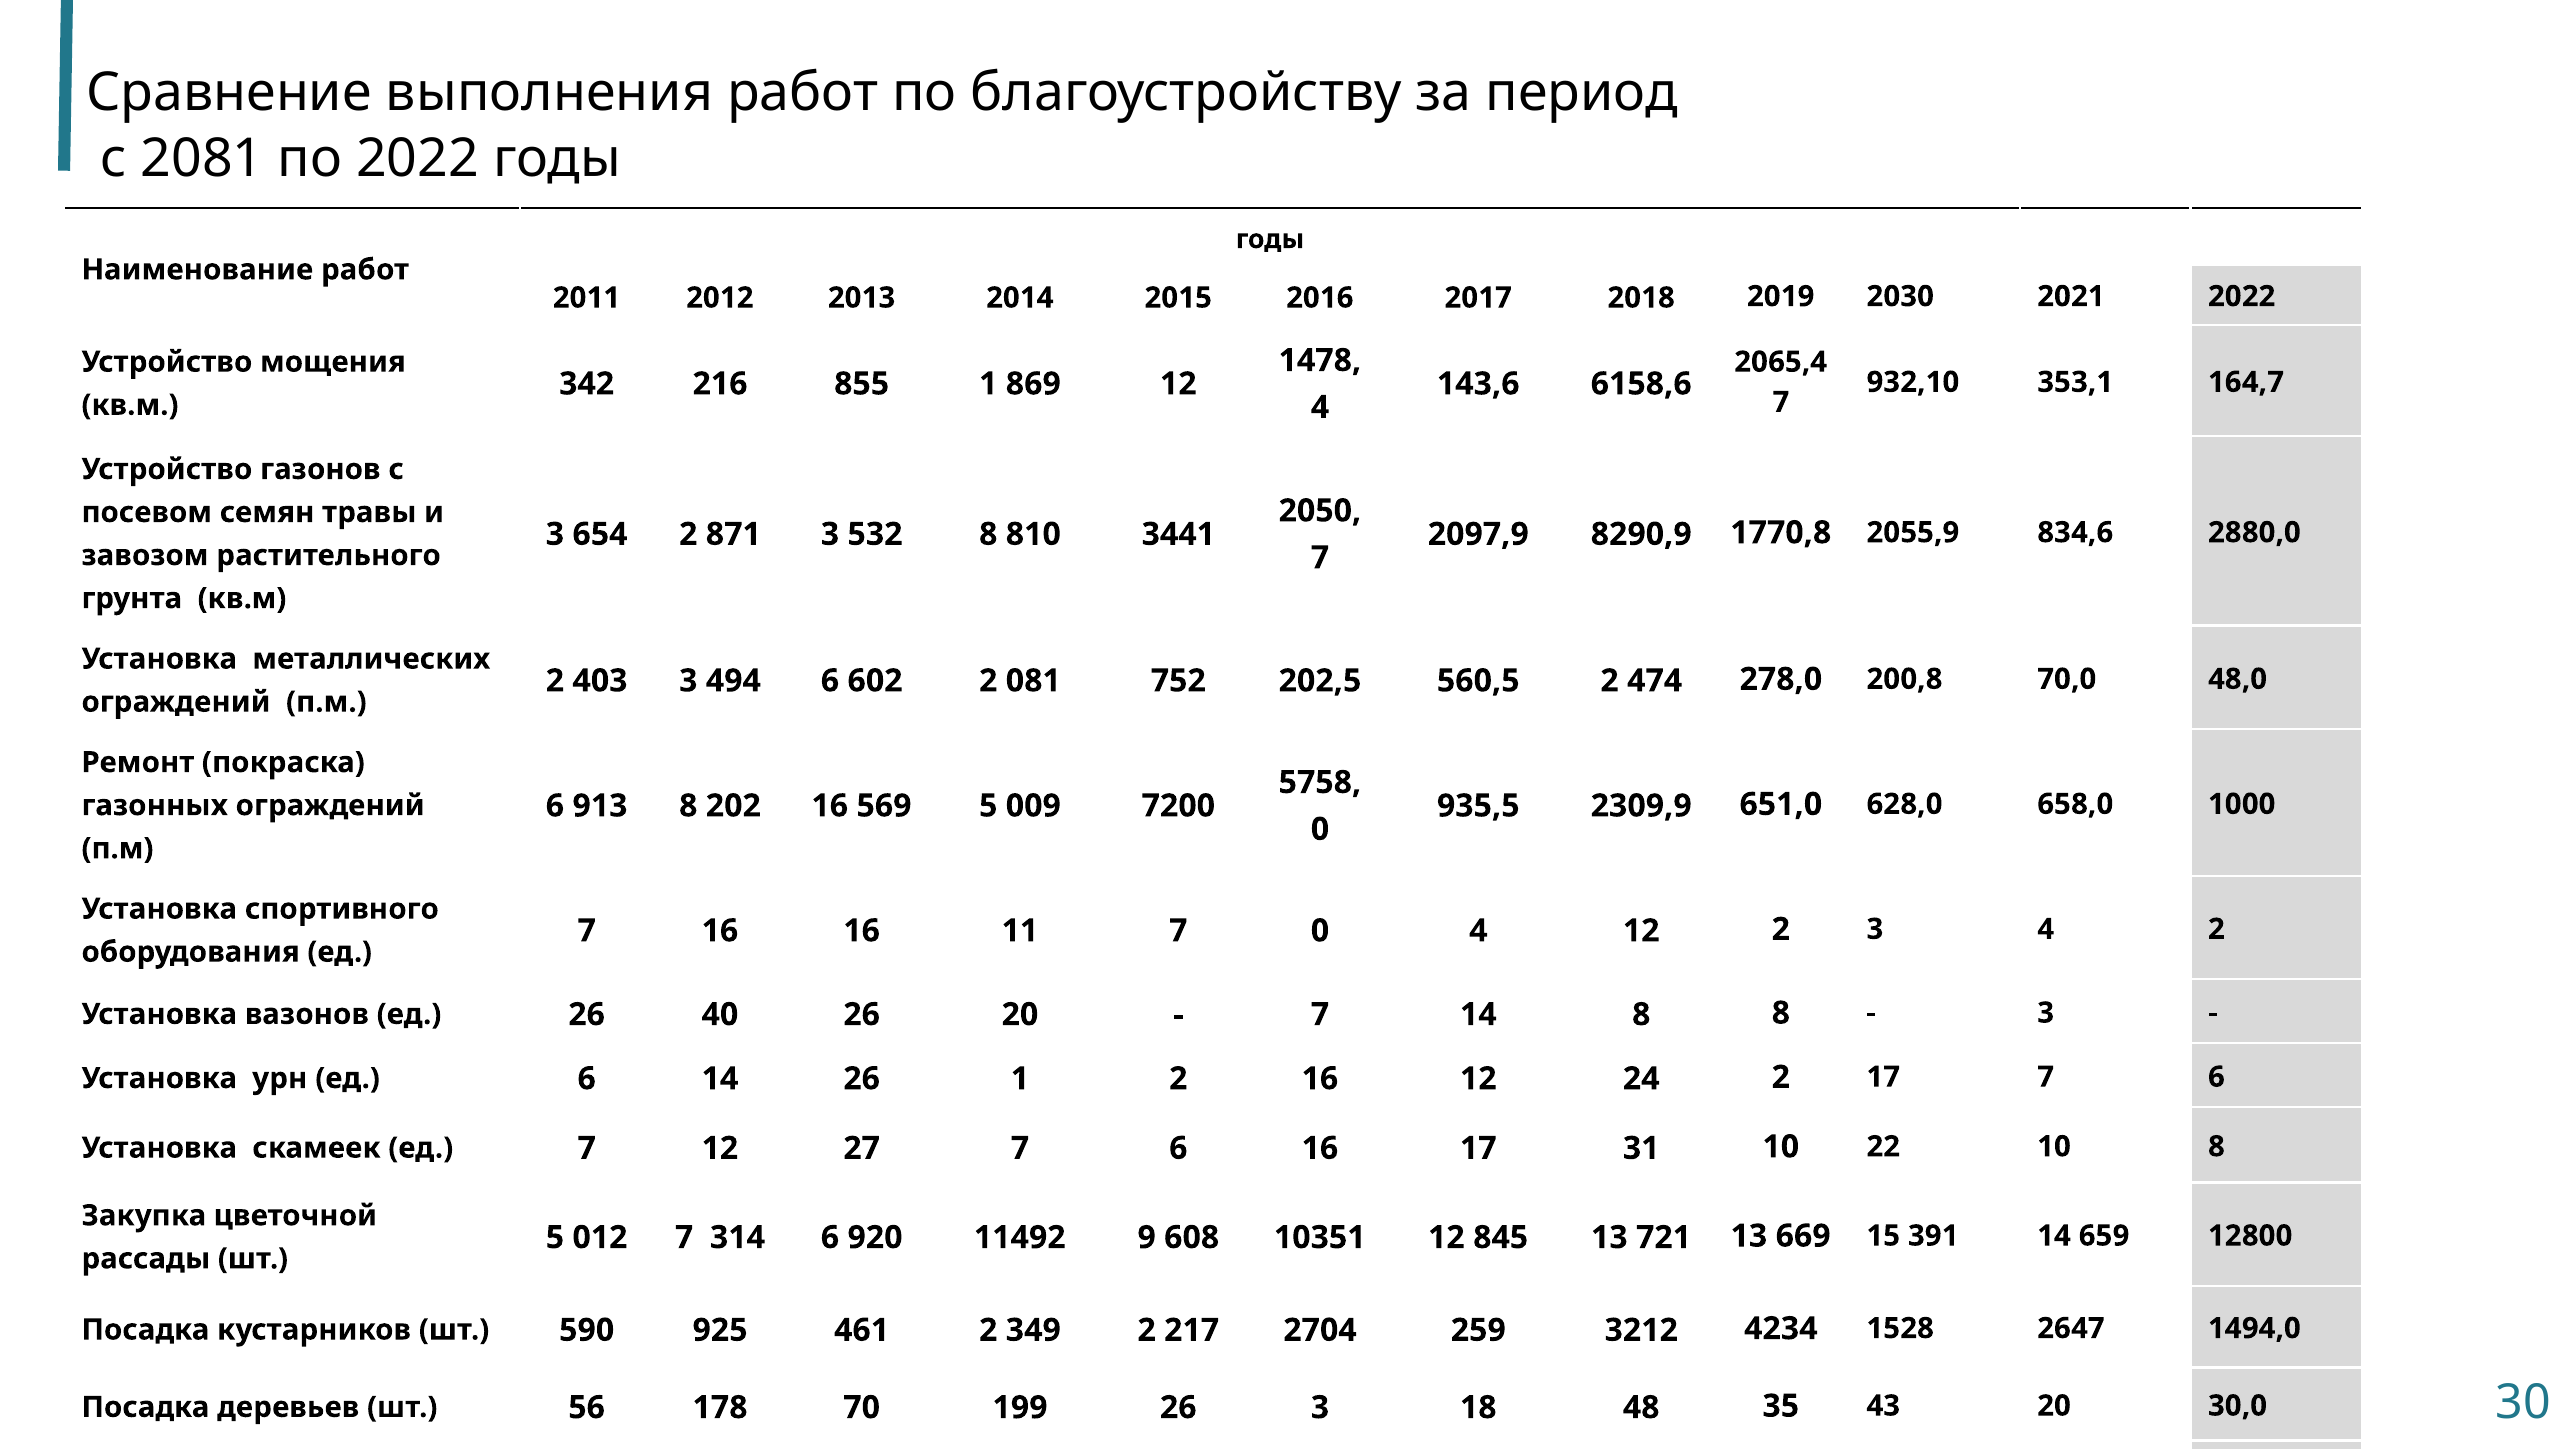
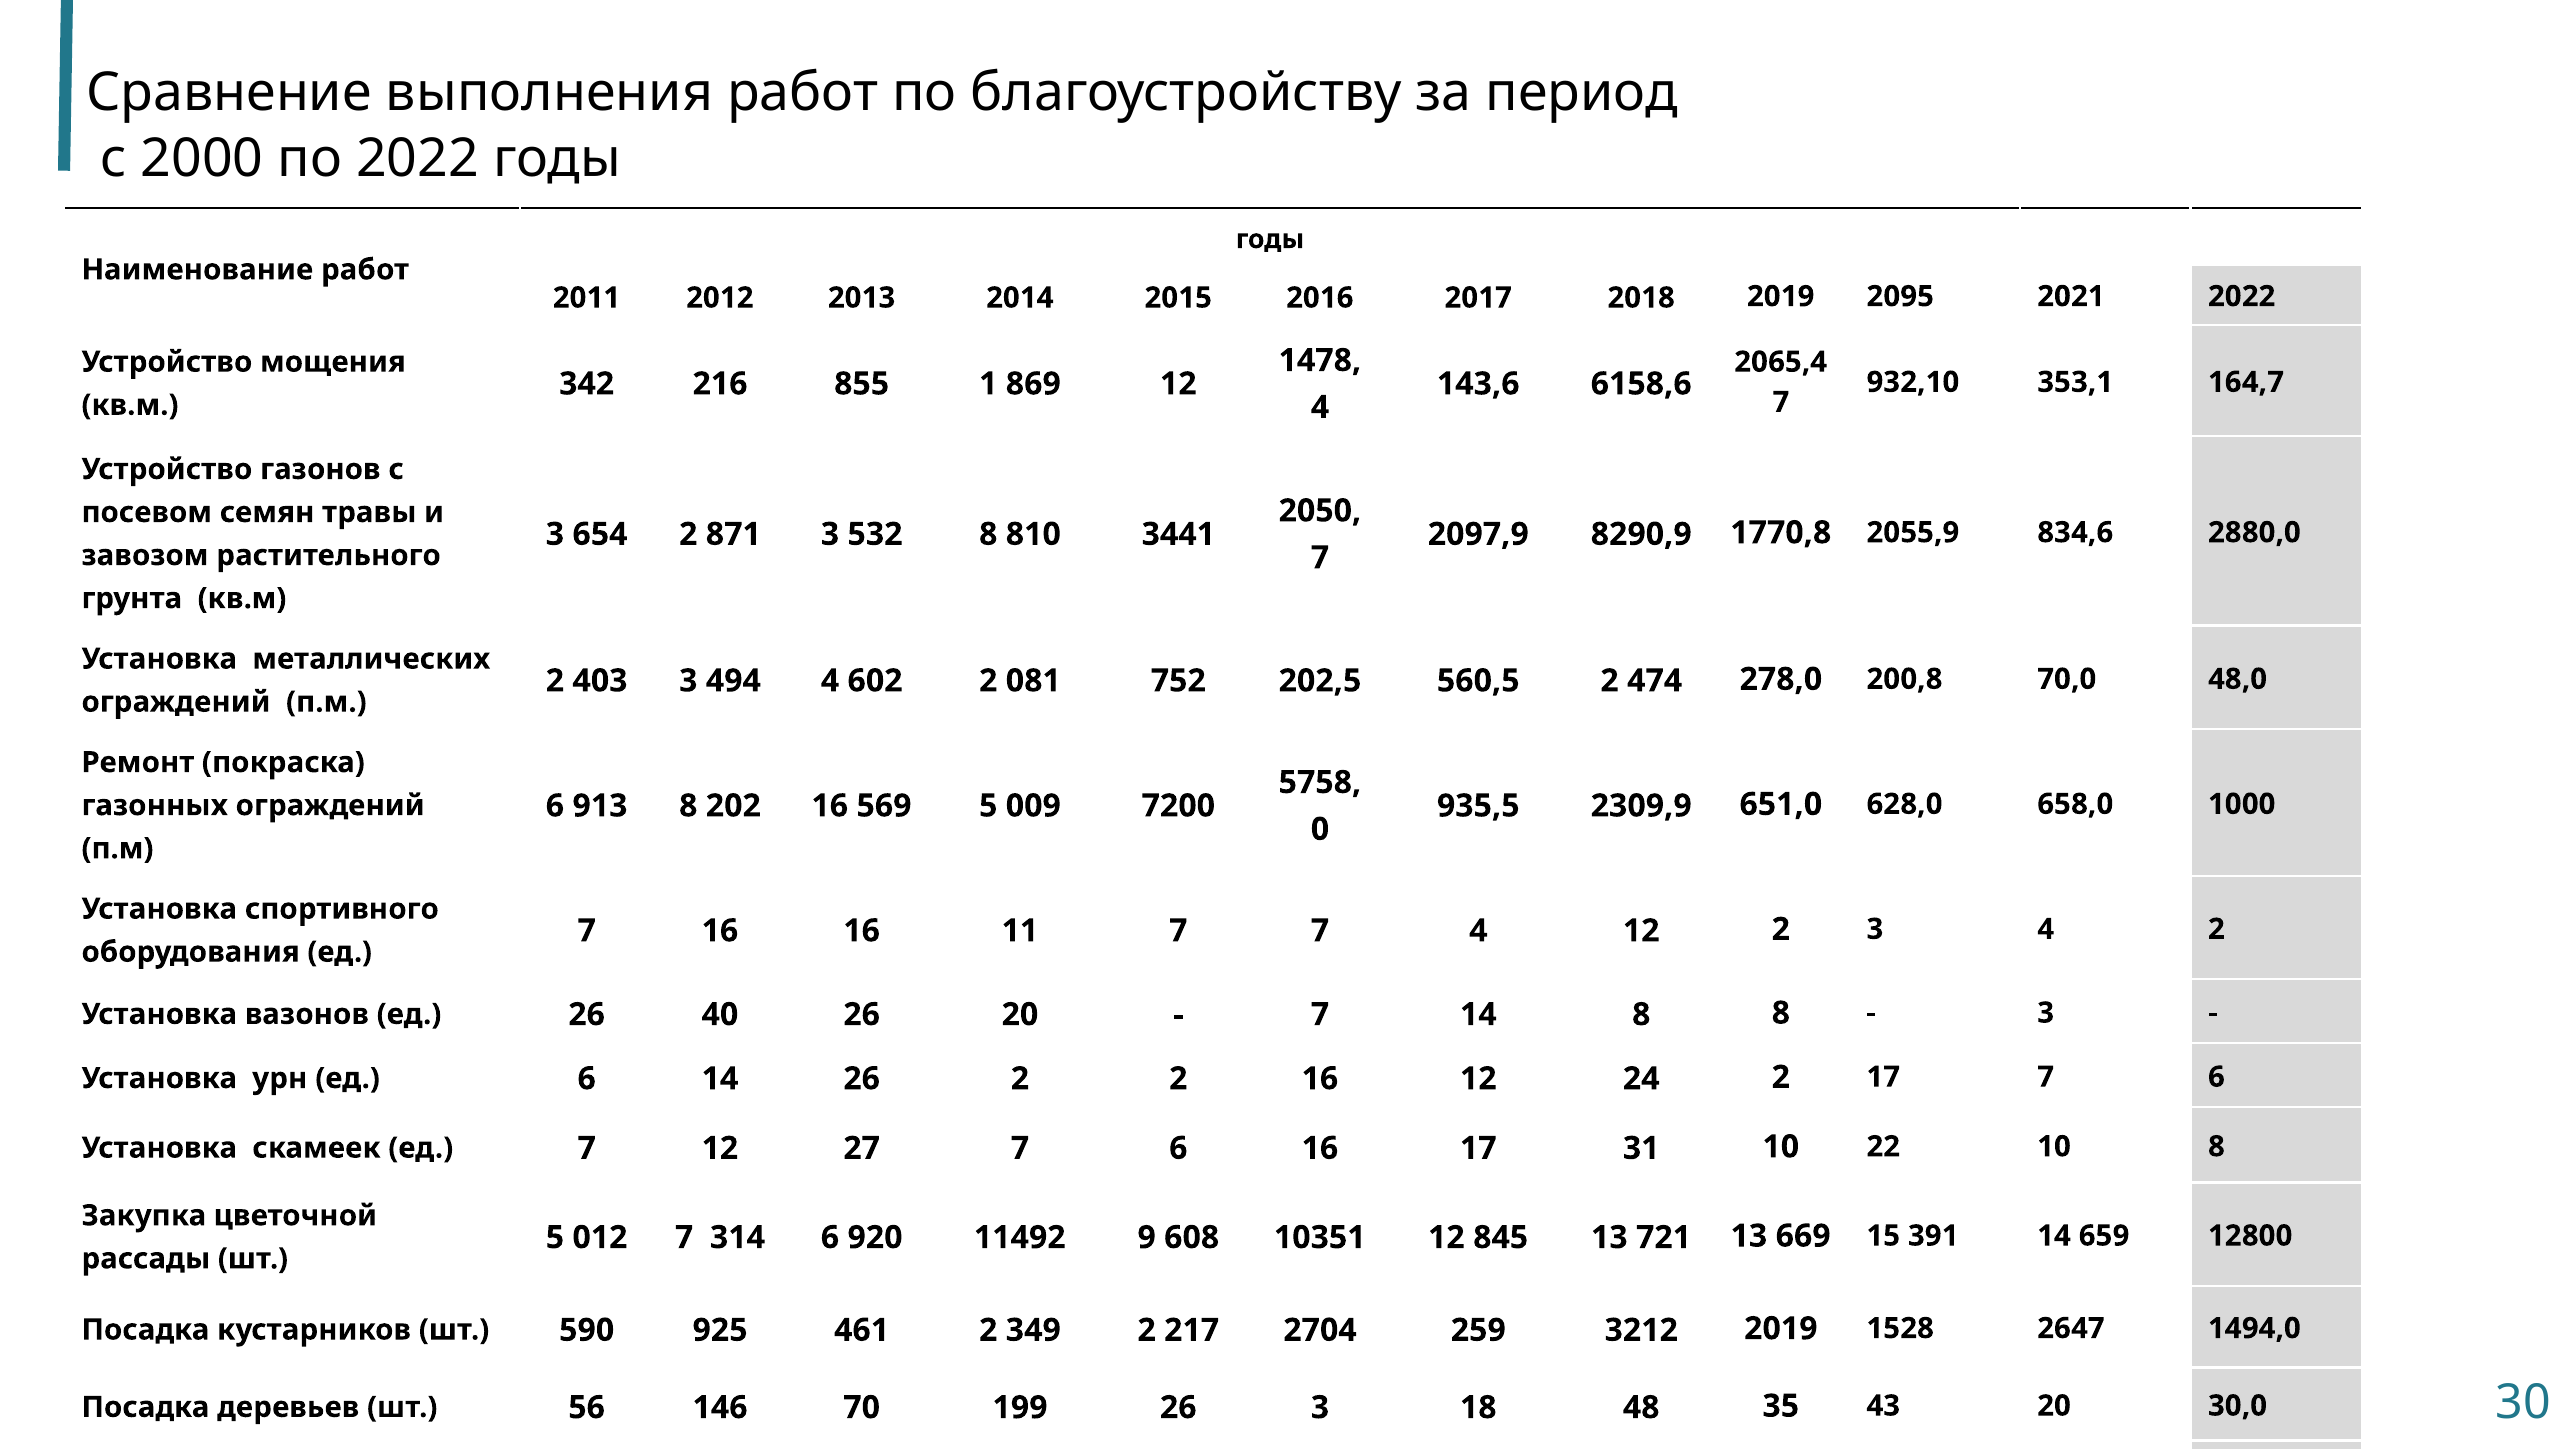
2081: 2081 -> 2000 (202, 159)
2030: 2030 -> 2095 (1900, 296)
494 6: 6 -> 4 (830, 681)
7 0: 0 -> 7 (1320, 931)
26 1: 1 -> 2 (1020, 1079)
3212 4234: 4234 -> 2019 (1781, 1329)
178: 178 -> 146 (720, 1408)
